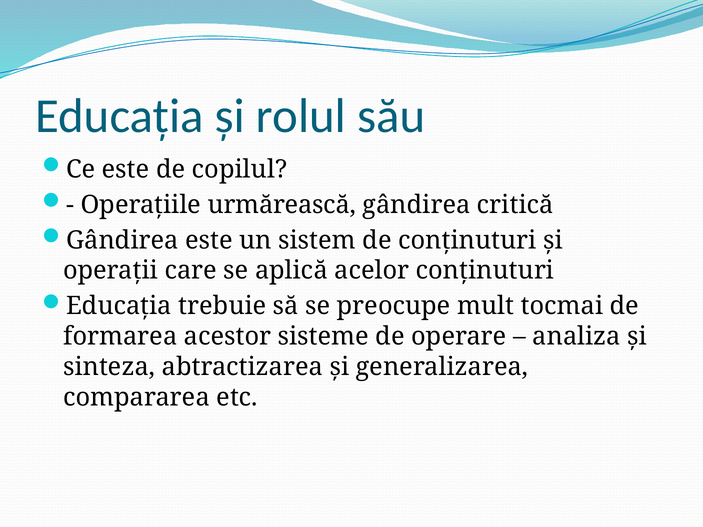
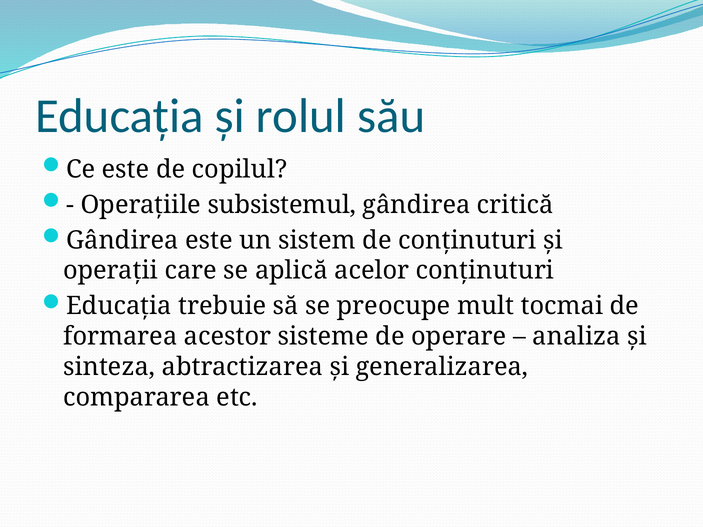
urmărească: urmărească -> subsistemul (282, 205)
